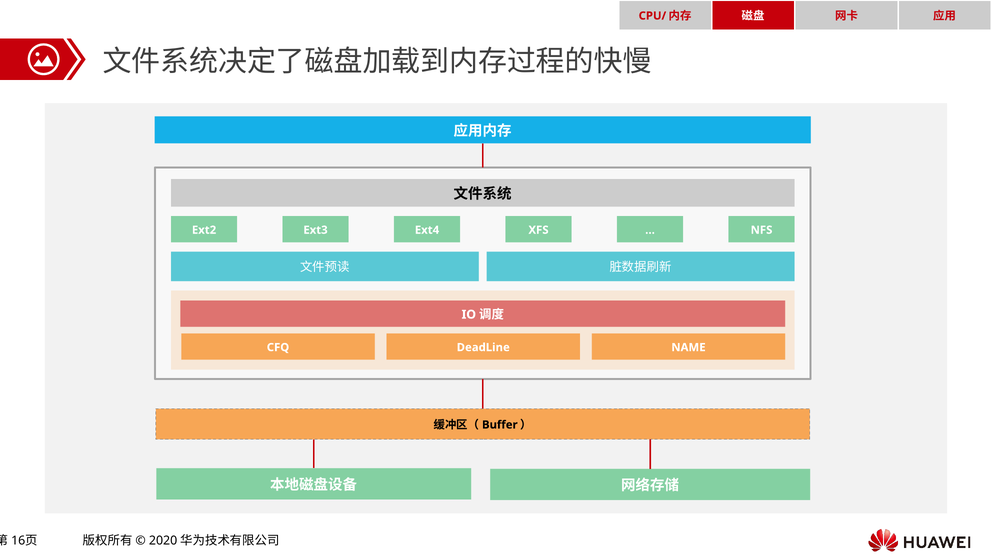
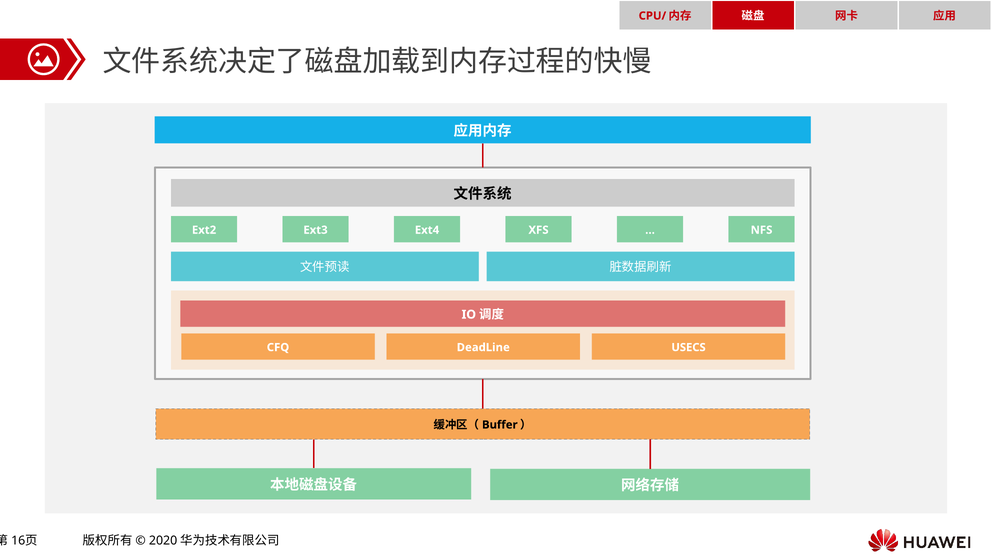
NAME: NAME -> USECS (689, 347)
